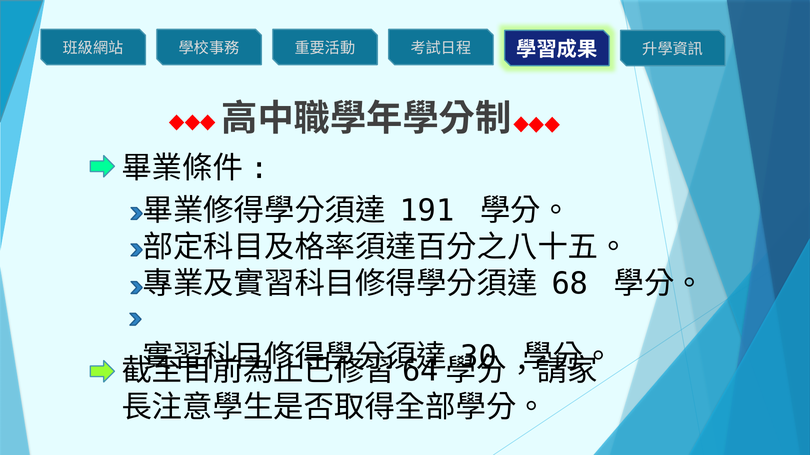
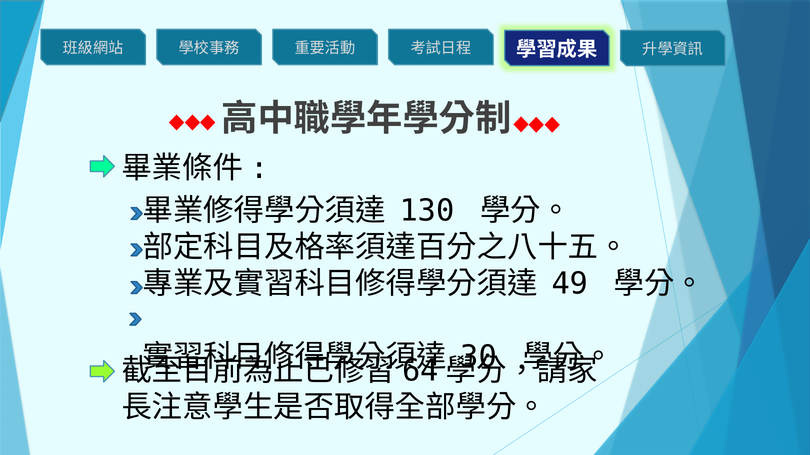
191: 191 -> 130 (427, 211)
68: 68 -> 49 (570, 284)
